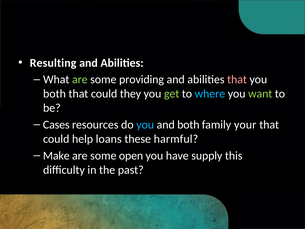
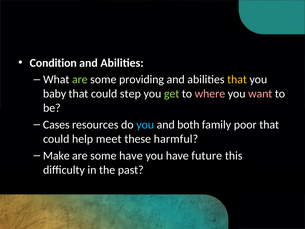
Resulting: Resulting -> Condition (53, 63)
that colour: pink -> yellow (237, 79)
both: both -> baby (55, 94)
they: they -> step (130, 94)
where colour: light blue -> pink (210, 94)
want colour: light green -> pink (260, 94)
your: your -> poor (245, 125)
loans: loans -> meet (109, 139)
some open: open -> have (131, 155)
supply: supply -> future (207, 155)
